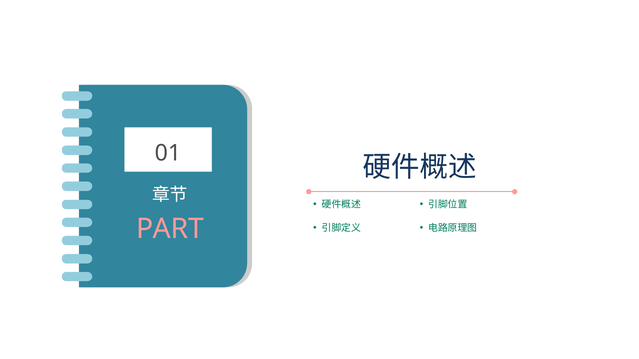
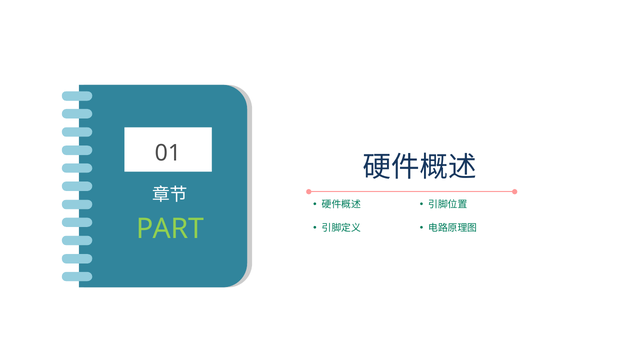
PART colour: pink -> light green (170, 229)
